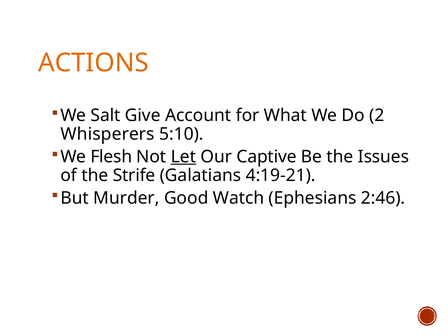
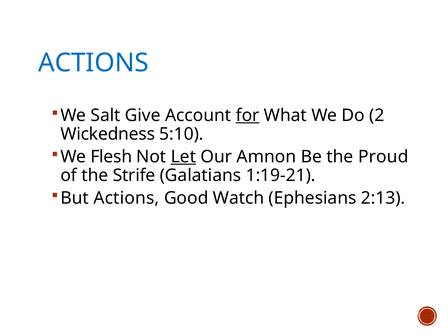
ACTIONS colour: orange -> blue (93, 63)
for underline: none -> present (248, 115)
Whisperers: Whisperers -> Wickedness (108, 134)
Captive: Captive -> Amnon (266, 157)
Issues: Issues -> Proud (383, 157)
4:19-21: 4:19-21 -> 1:19-21 (281, 176)
But Murder: Murder -> Actions (126, 198)
2:46: 2:46 -> 2:13 (383, 198)
